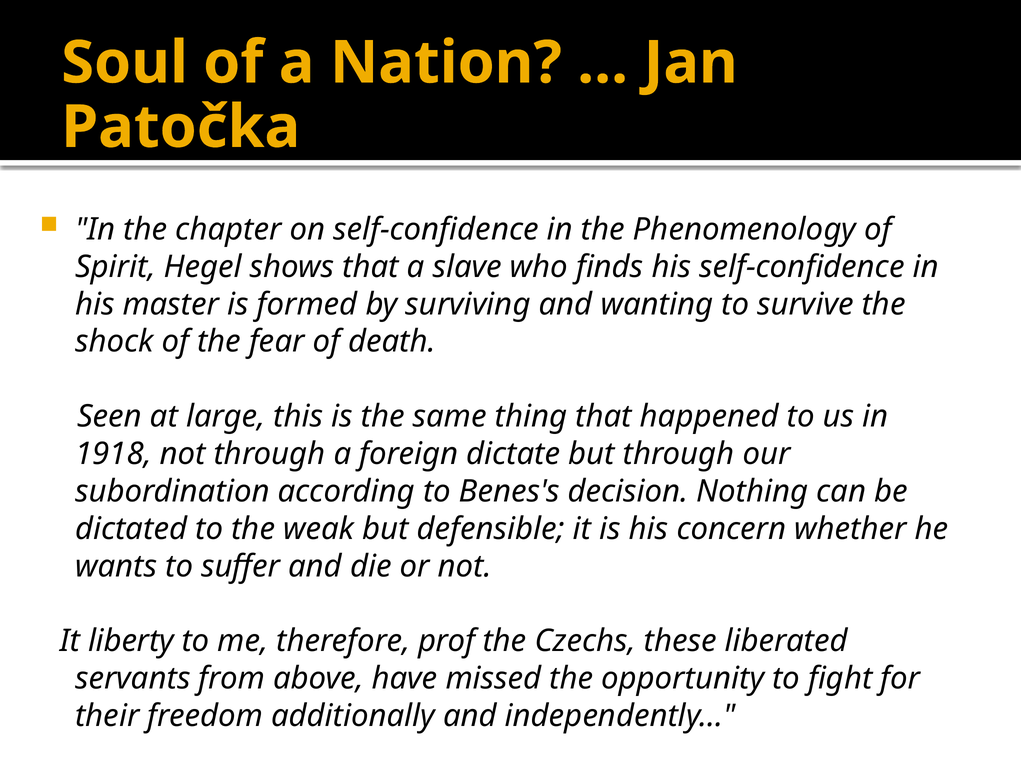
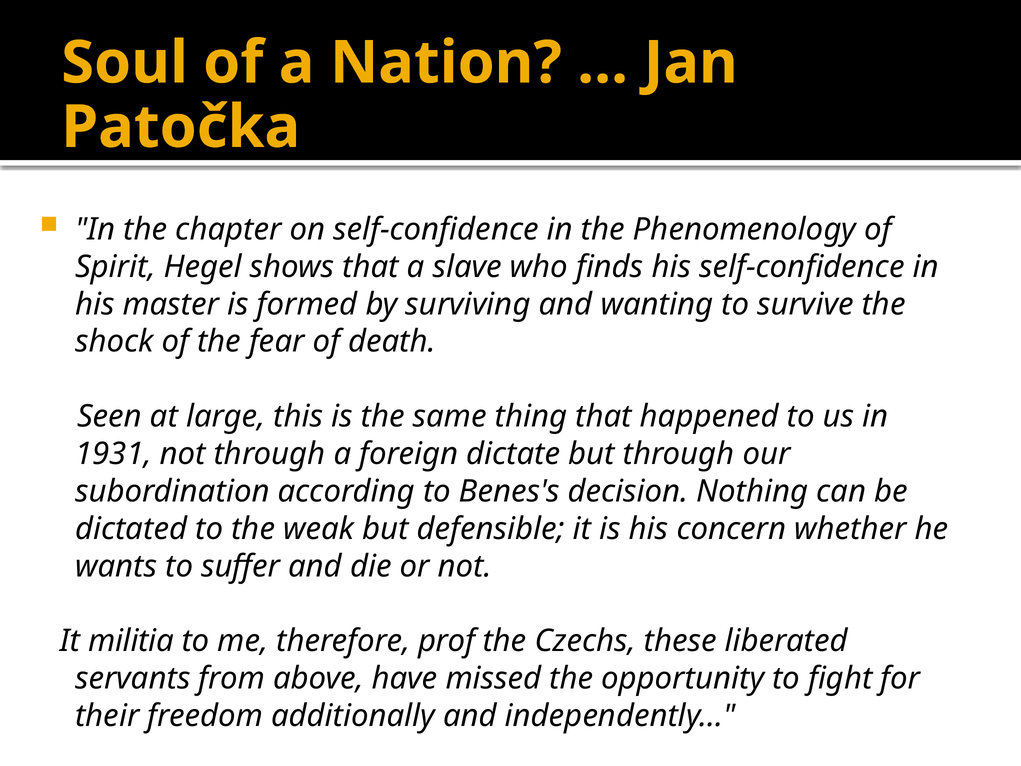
1918: 1918 -> 1931 (113, 454)
liberty: liberty -> militia (131, 641)
